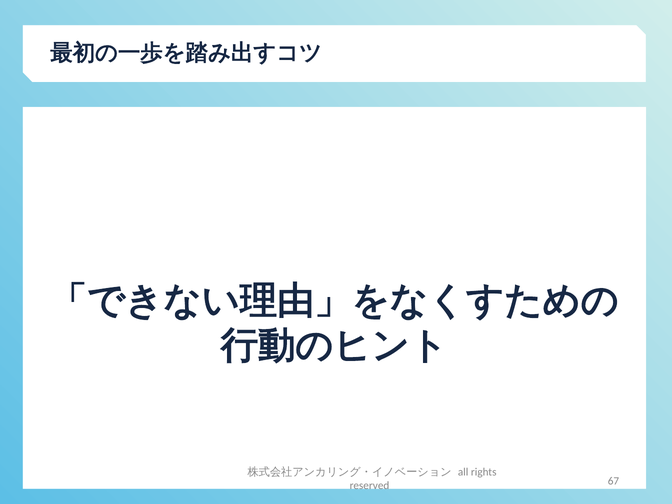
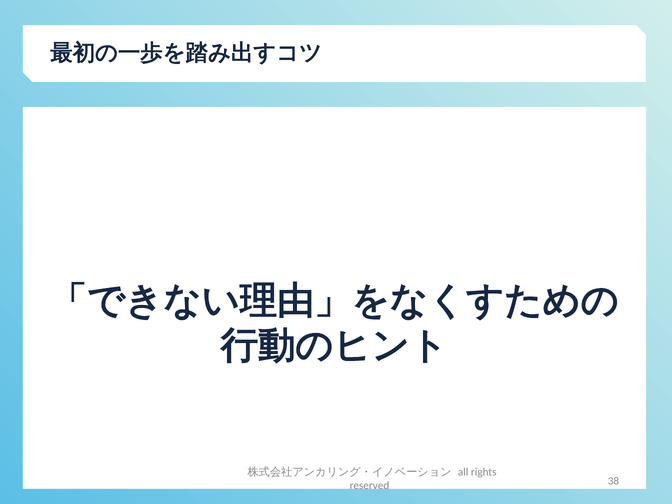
67: 67 -> 38 (613, 481)
